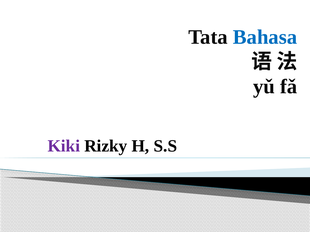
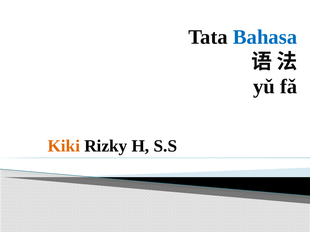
Kiki colour: purple -> orange (64, 146)
